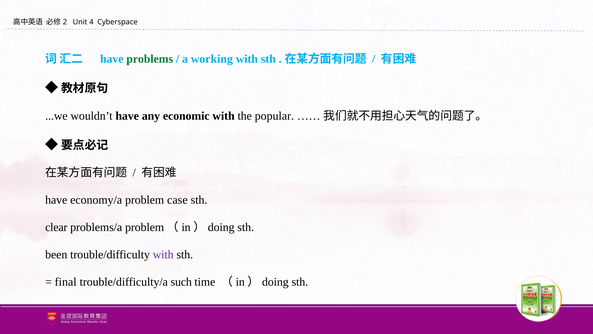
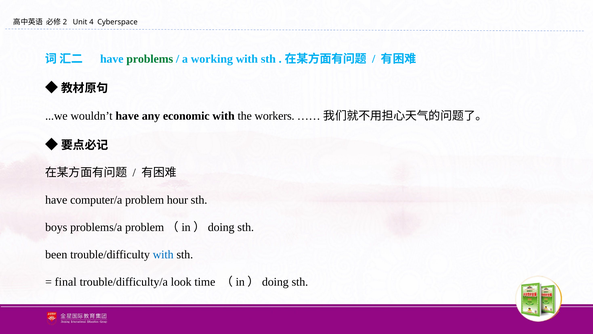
popular: popular -> workers (275, 116)
economy/a: economy/a -> computer/a (96, 200)
case: case -> hour (177, 200)
clear: clear -> boys (56, 227)
with colour: purple -> blue (163, 254)
such: such -> look (181, 282)
